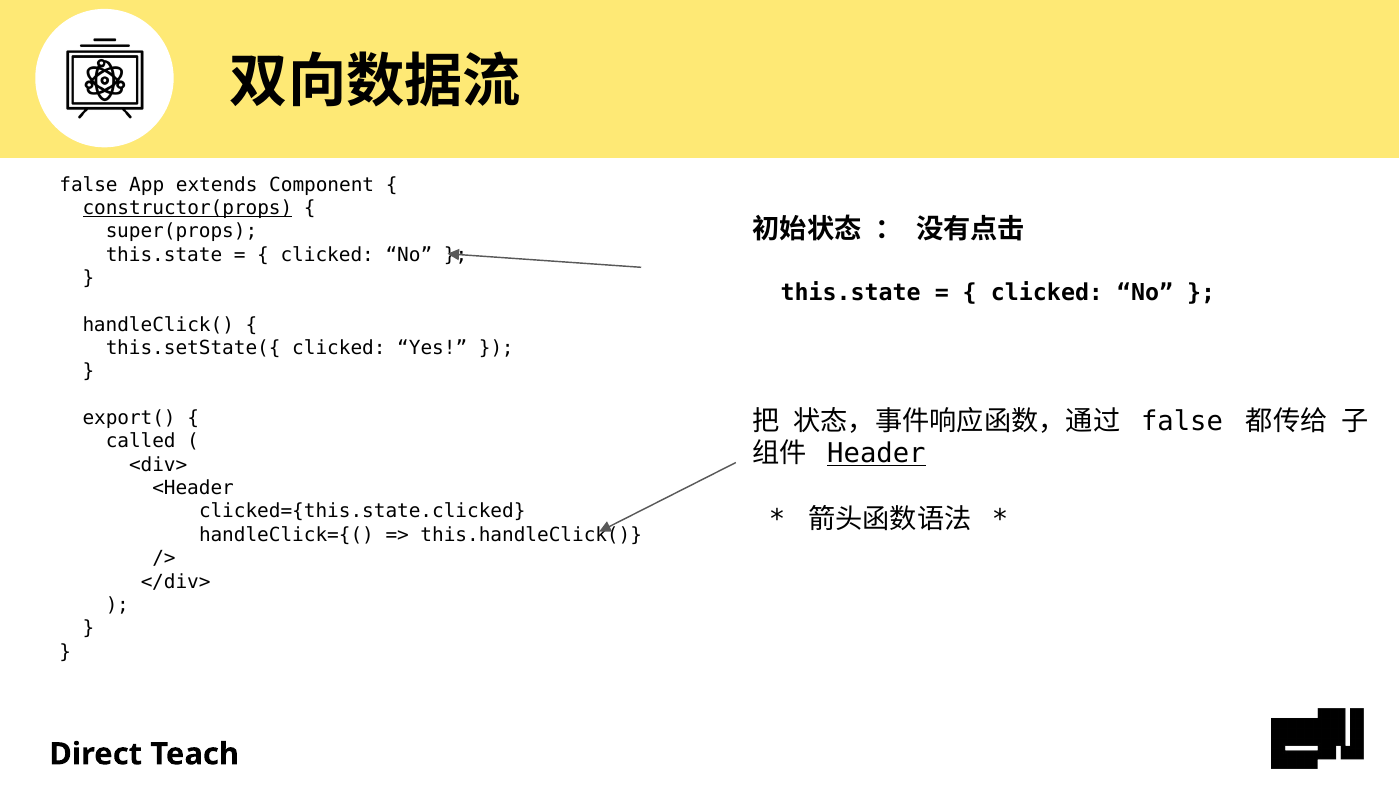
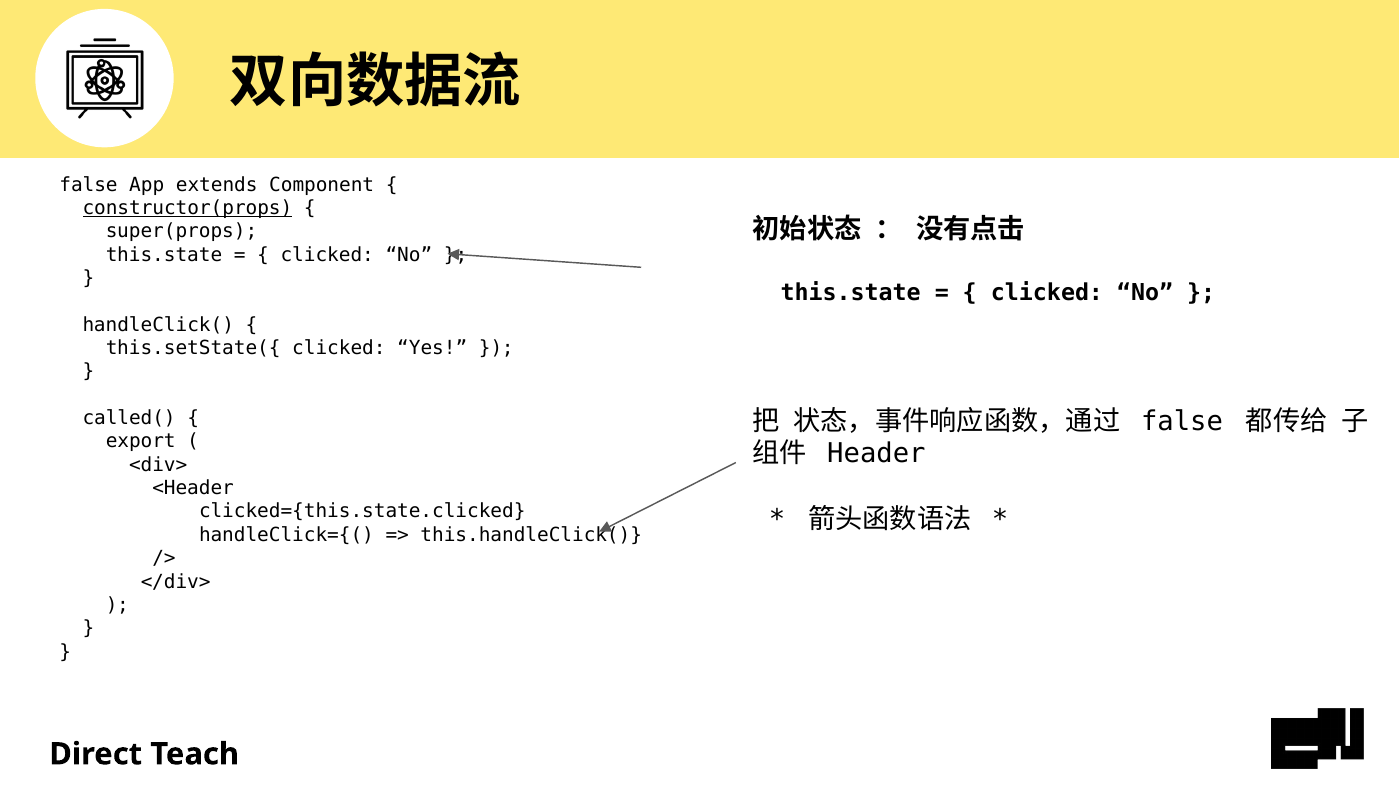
export(: export( -> called( (129, 418)
called: called -> export (141, 441)
Header underline: present -> none (876, 454)
